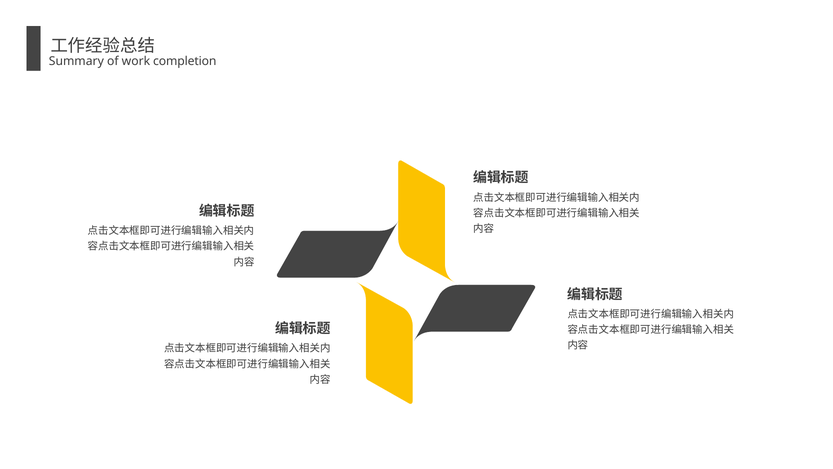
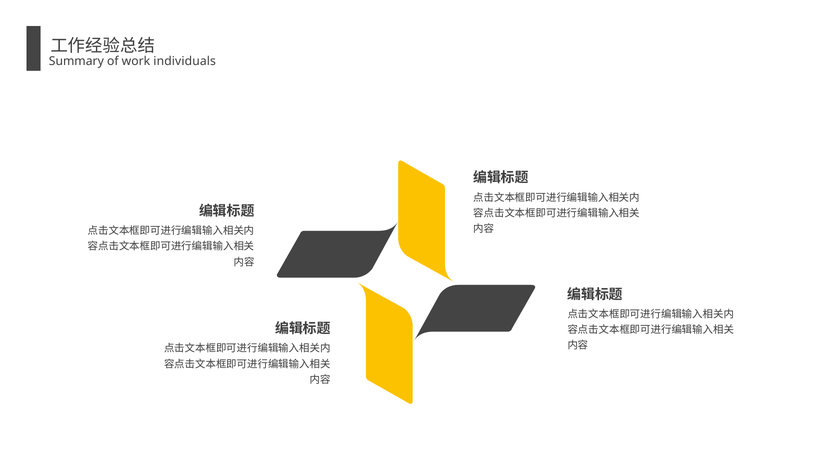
completion: completion -> individuals (185, 61)
